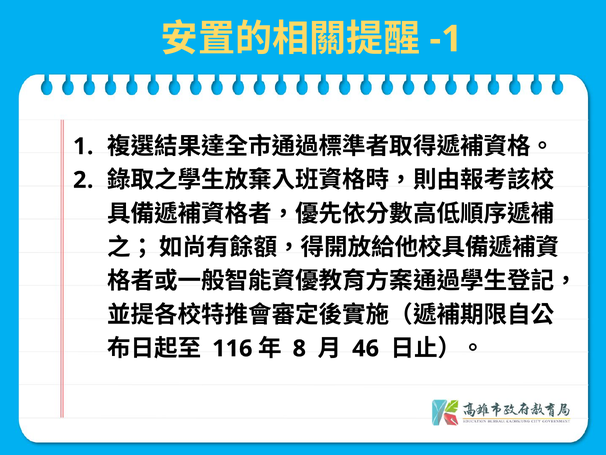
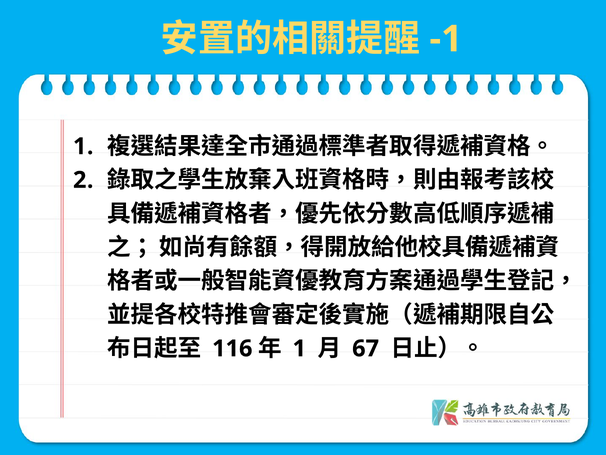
8: 8 -> 1 (299, 348)
46: 46 -> 67 (366, 348)
